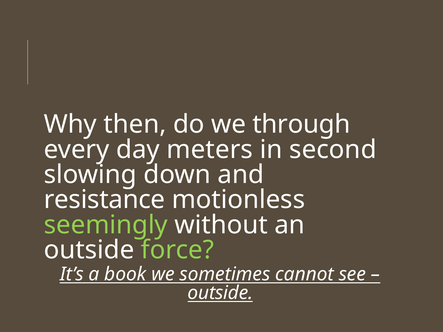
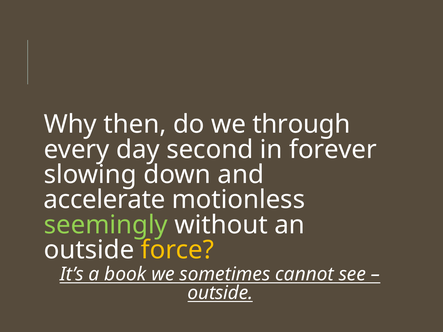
meters: meters -> second (210, 150)
second: second -> forever (333, 150)
resistance: resistance -> accelerate (105, 200)
force colour: light green -> yellow (177, 250)
